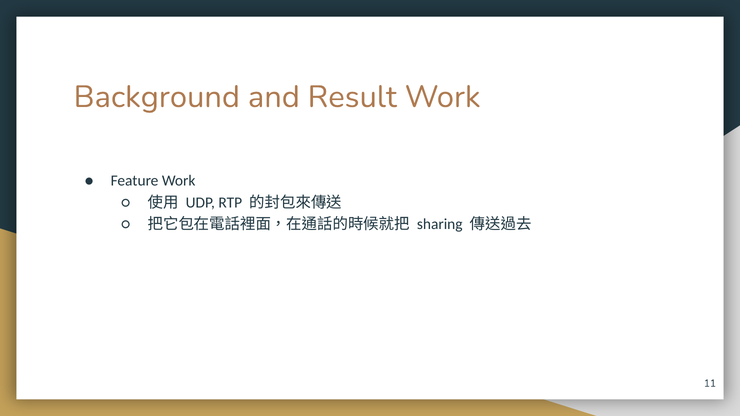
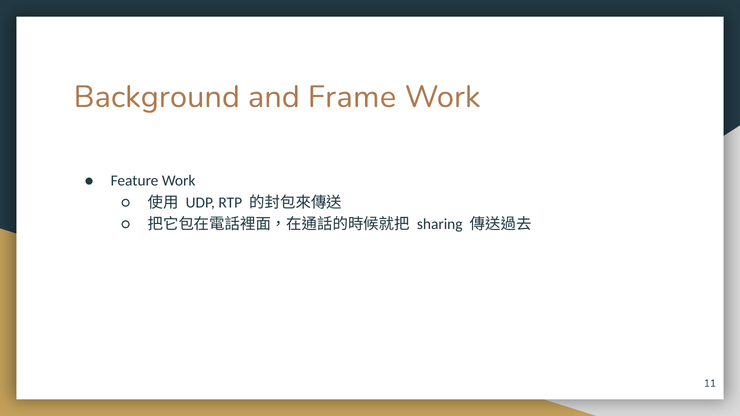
Result: Result -> Frame (352, 97)
